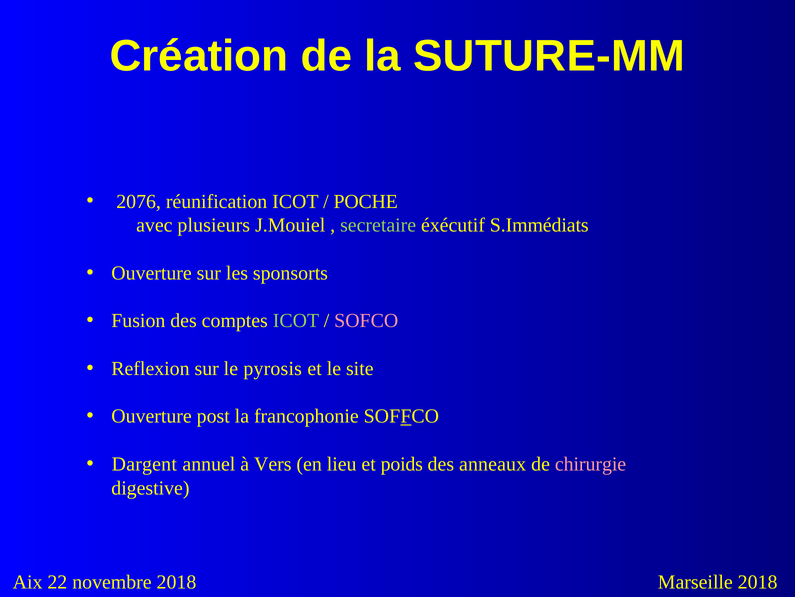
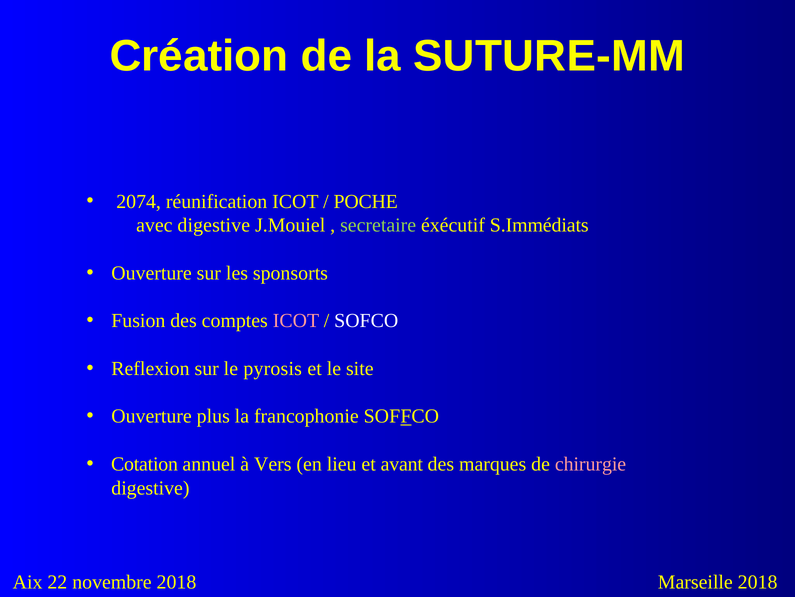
2076: 2076 -> 2074 (139, 201)
avec plusieurs: plusieurs -> digestive (214, 225)
ICOT colour: light green -> pink (296, 320)
SOFCO colour: pink -> white (366, 320)
post: post -> plus (213, 416)
Dargent: Dargent -> Cotation (145, 464)
poids: poids -> avant (402, 464)
anneaux: anneaux -> marques (493, 464)
